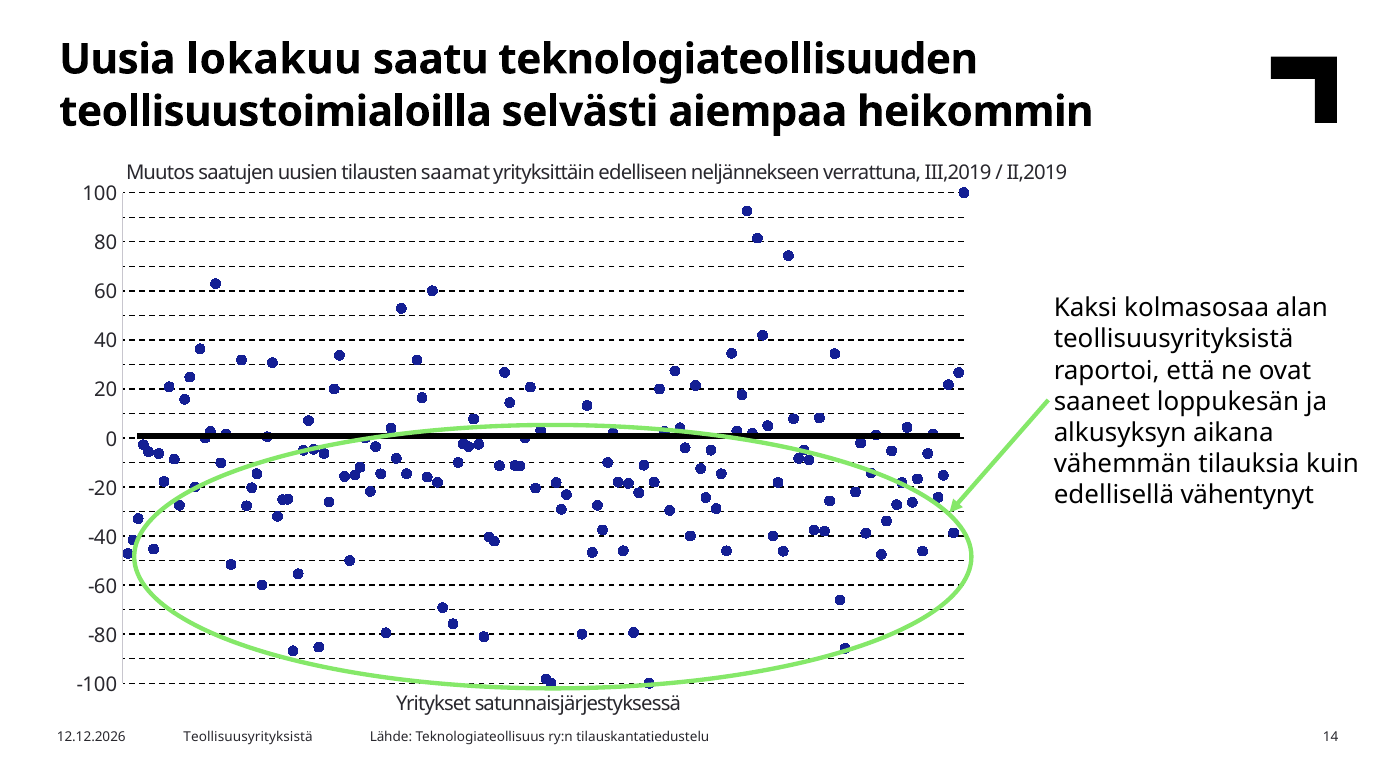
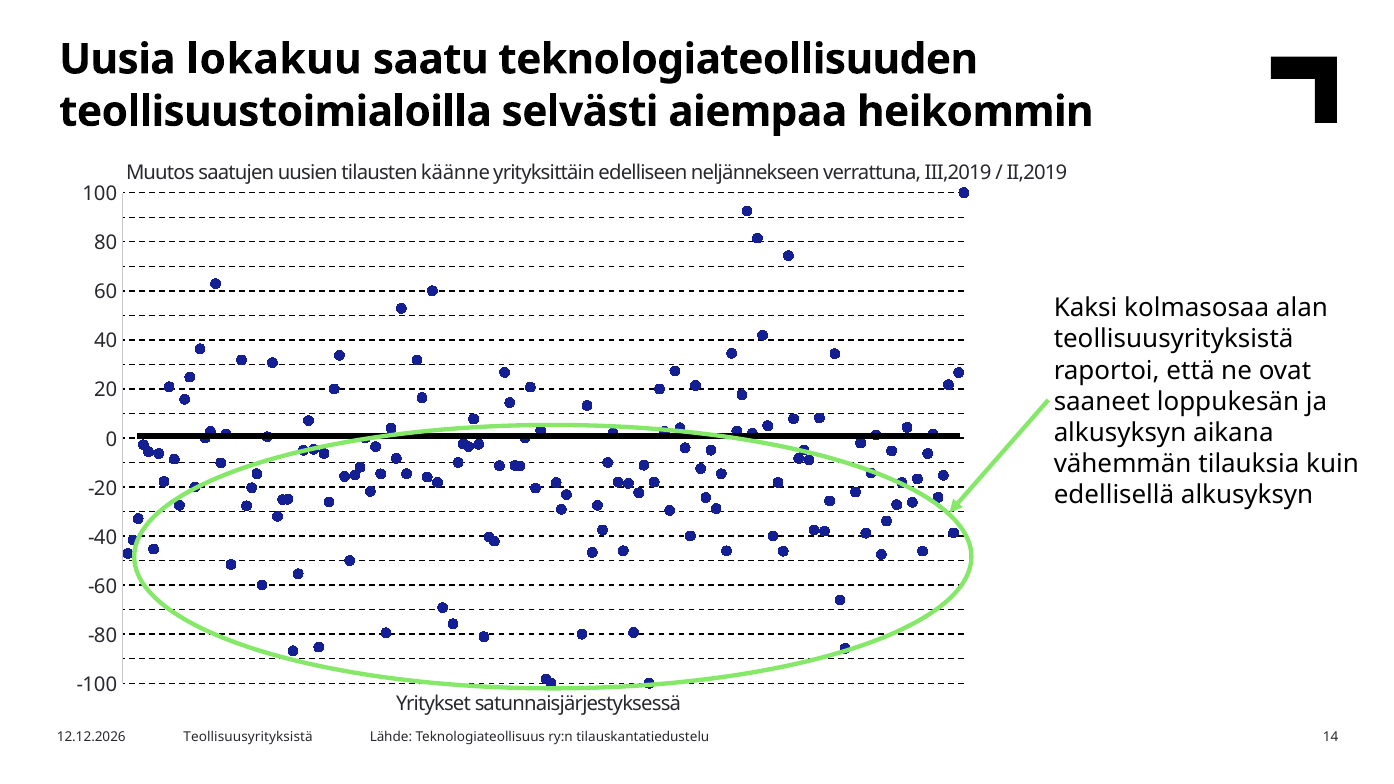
saamat: saamat -> käänne (456, 172)
edellisellä vähentynyt: vähentynyt -> alkusyksyn (1247, 495)
